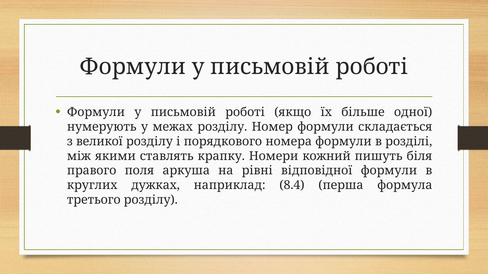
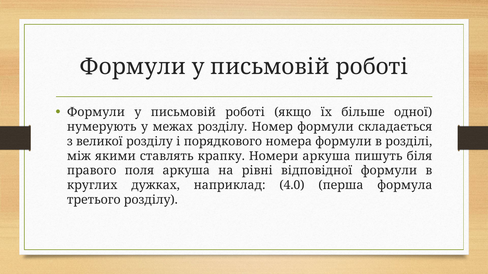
Номери кожний: кожний -> аркуша (326, 156)
8.4: 8.4 -> 4.0 (292, 186)
